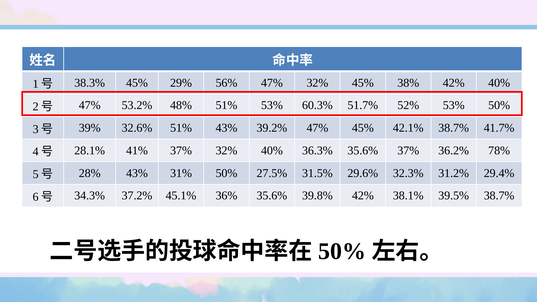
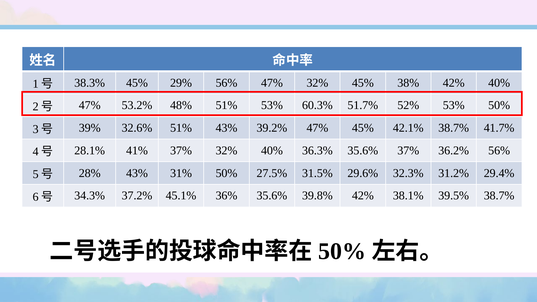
36.2% 78%: 78% -> 56% (499, 151)
